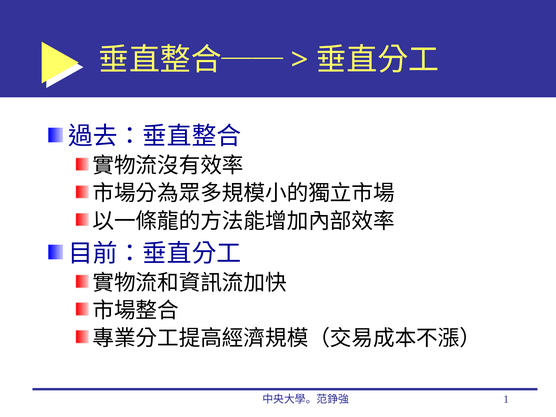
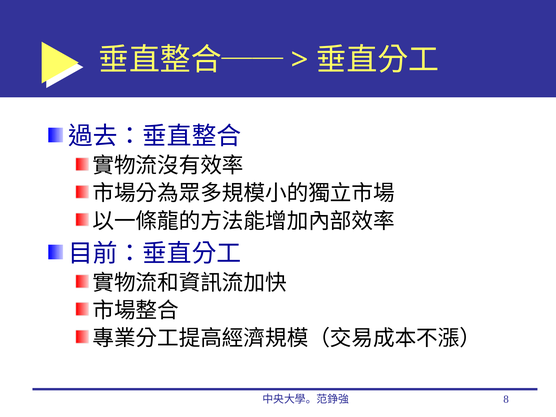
1: 1 -> 8 (506, 399)
